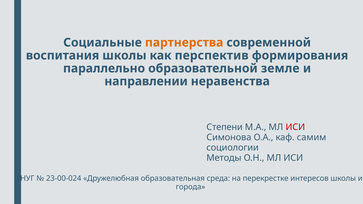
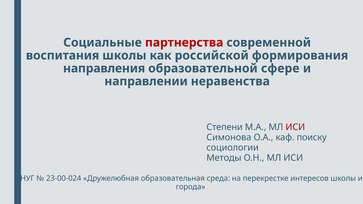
партнерства colour: orange -> red (184, 43)
перспектив: перспектив -> российской (212, 56)
параллельно: параллельно -> направления (104, 68)
земле: земле -> сфере (280, 68)
самим: самим -> поиску (312, 138)
